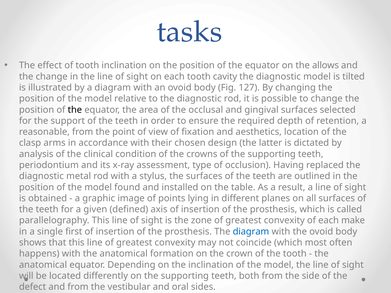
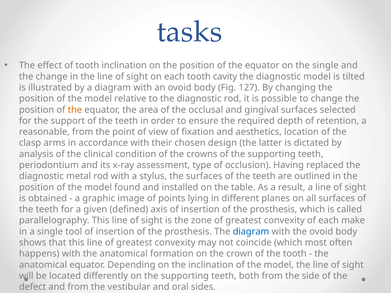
the allows: allows -> single (325, 65)
the colour: black -> orange (75, 110)
first: first -> tool (74, 232)
